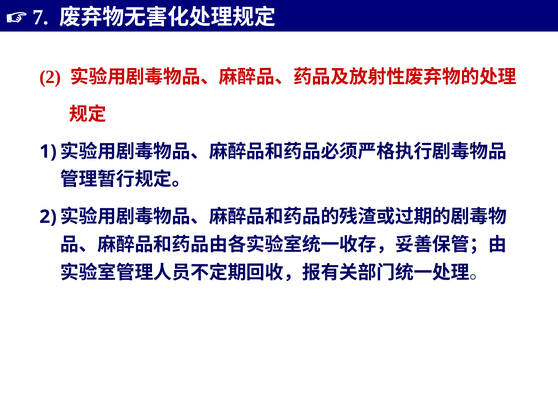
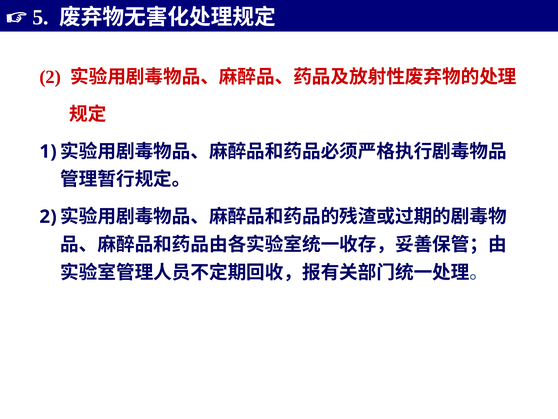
7: 7 -> 5 (40, 17)
